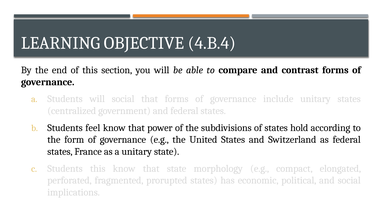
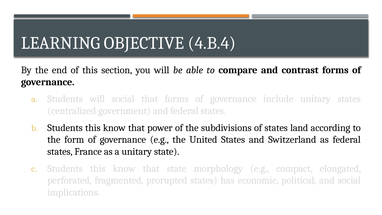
feel: feel -> this (93, 128)
hold: hold -> land (299, 128)
